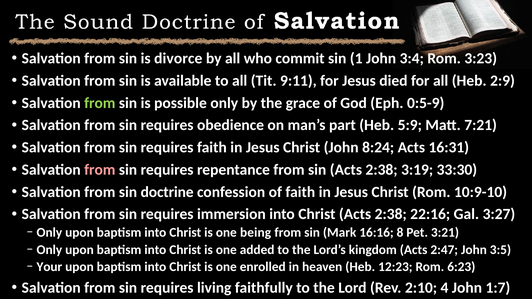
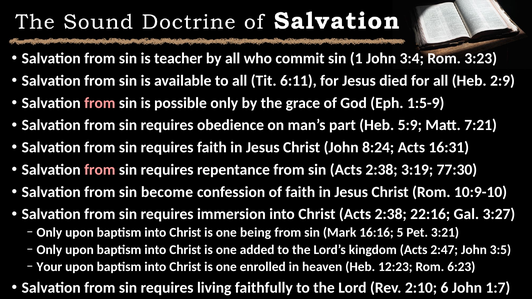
divorce: divorce -> teacher (178, 58)
9:11: 9:11 -> 6:11 (298, 81)
from colour: light green -> pink (100, 103)
0:5-9: 0:5-9 -> 1:5-9 (426, 103)
33:30: 33:30 -> 77:30 (457, 170)
doctrine: doctrine -> become (167, 192)
8: 8 -> 5 (400, 233)
4: 4 -> 6 (444, 288)
